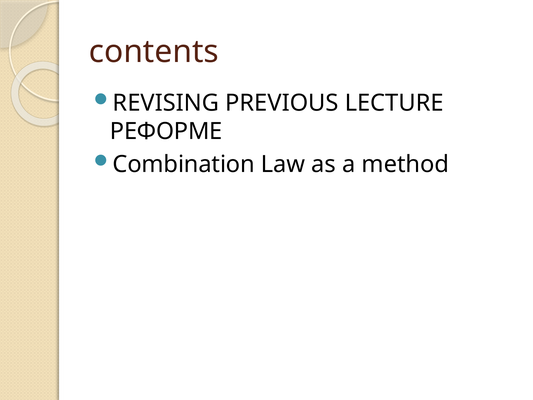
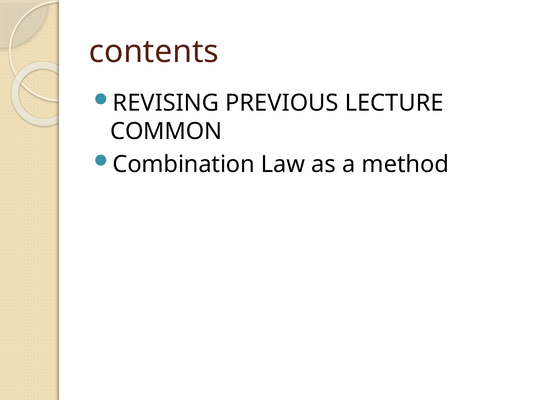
РЕФОРМЕ: РЕФОРМЕ -> COMMON (166, 131)
